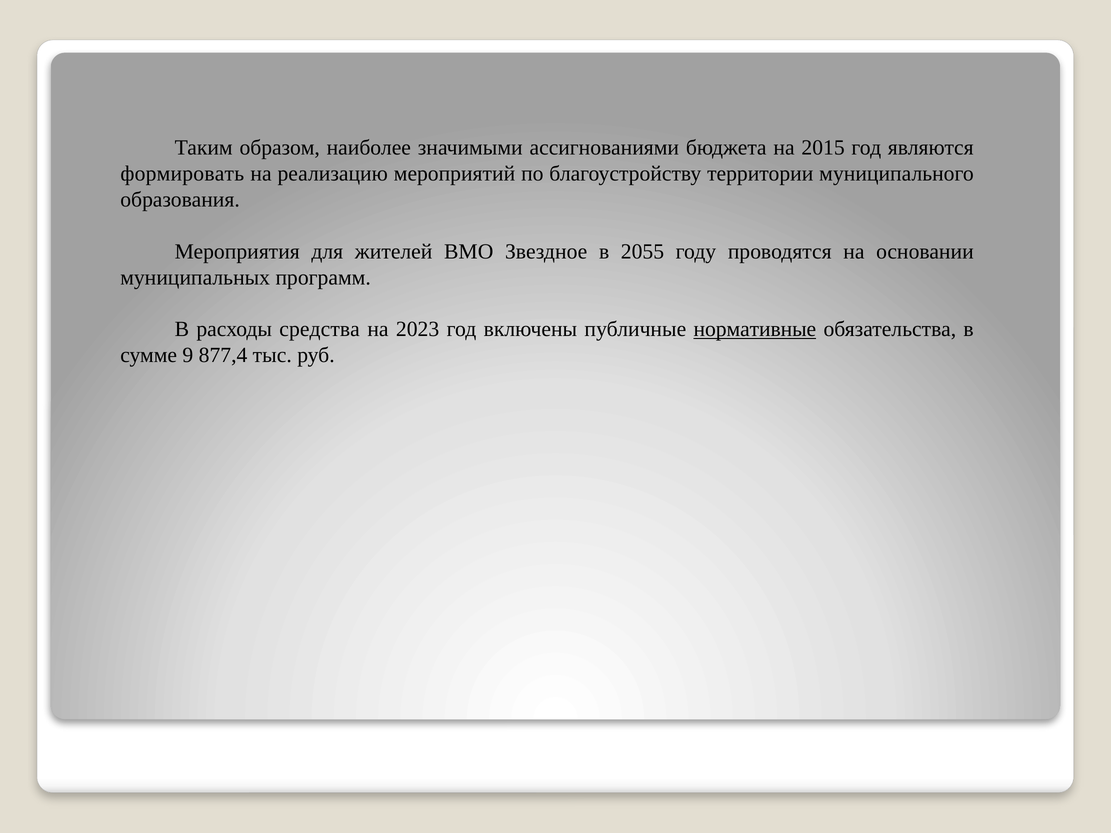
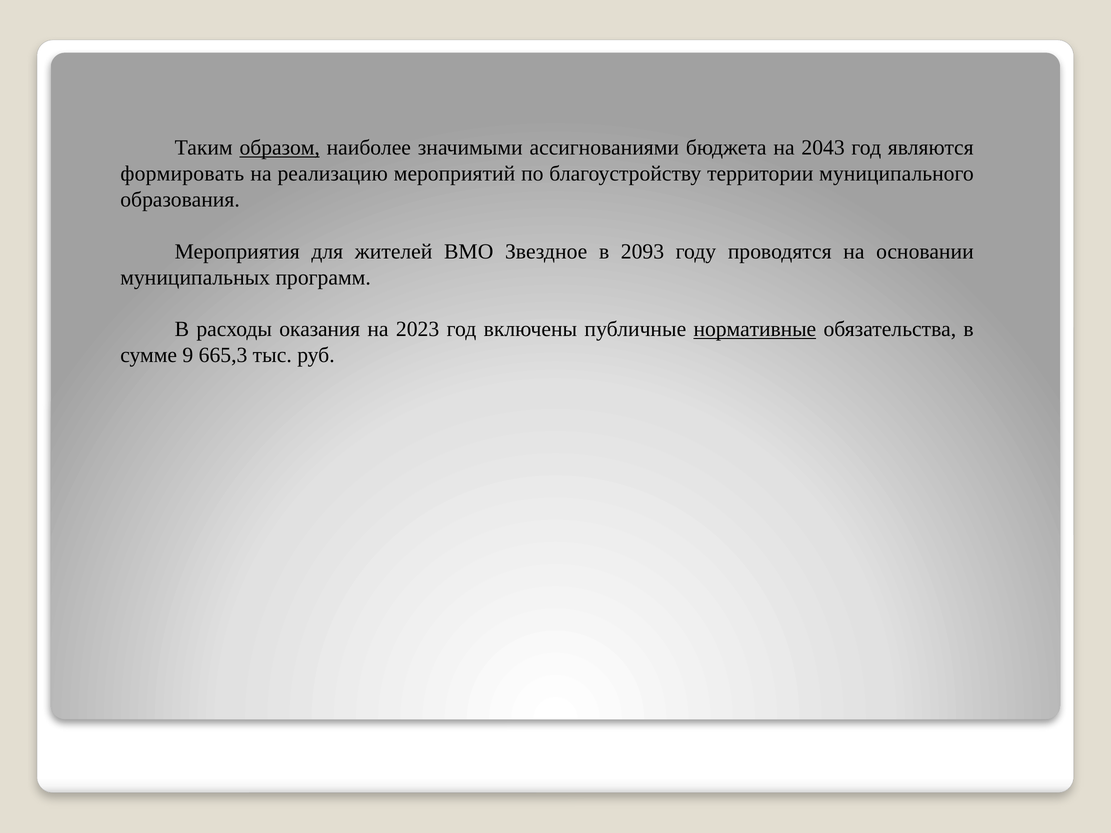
образом underline: none -> present (280, 148)
2015: 2015 -> 2043 (823, 148)
2055: 2055 -> 2093 (642, 252)
средства: средства -> оказания (320, 329)
877,4: 877,4 -> 665,3 (223, 355)
